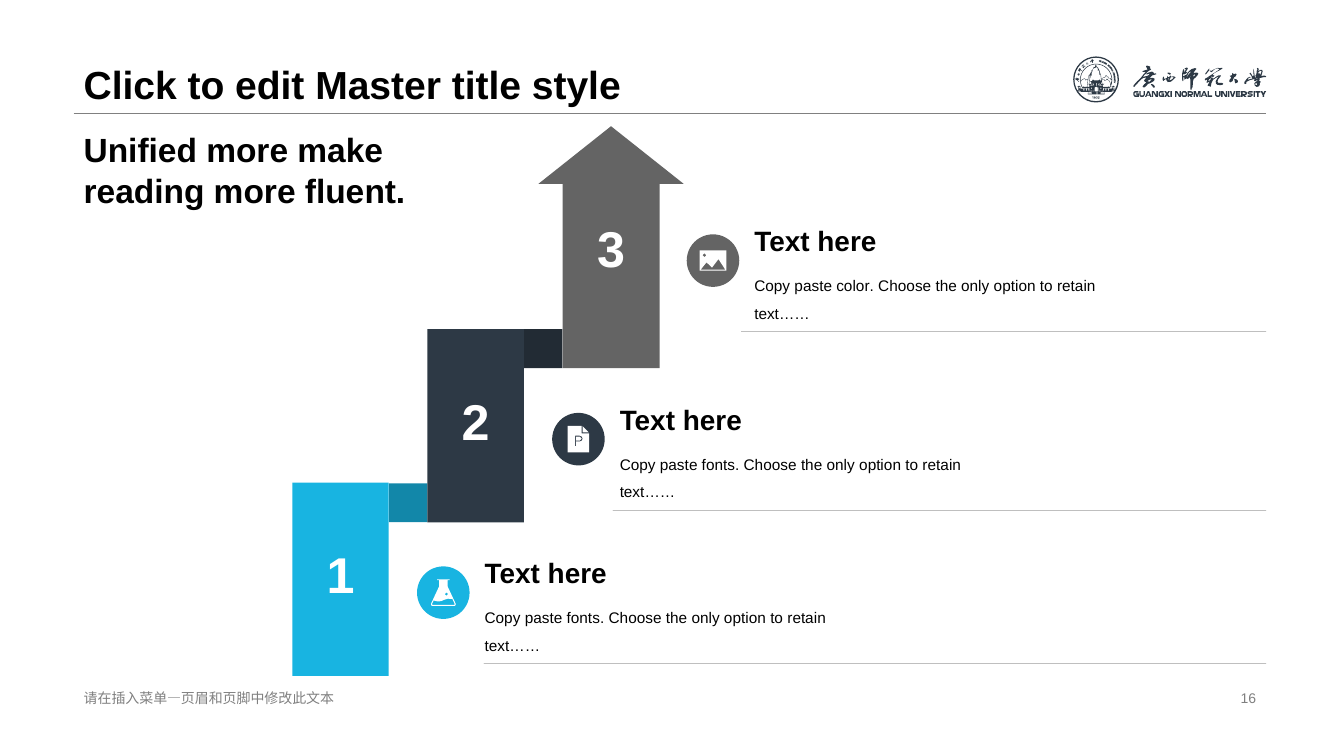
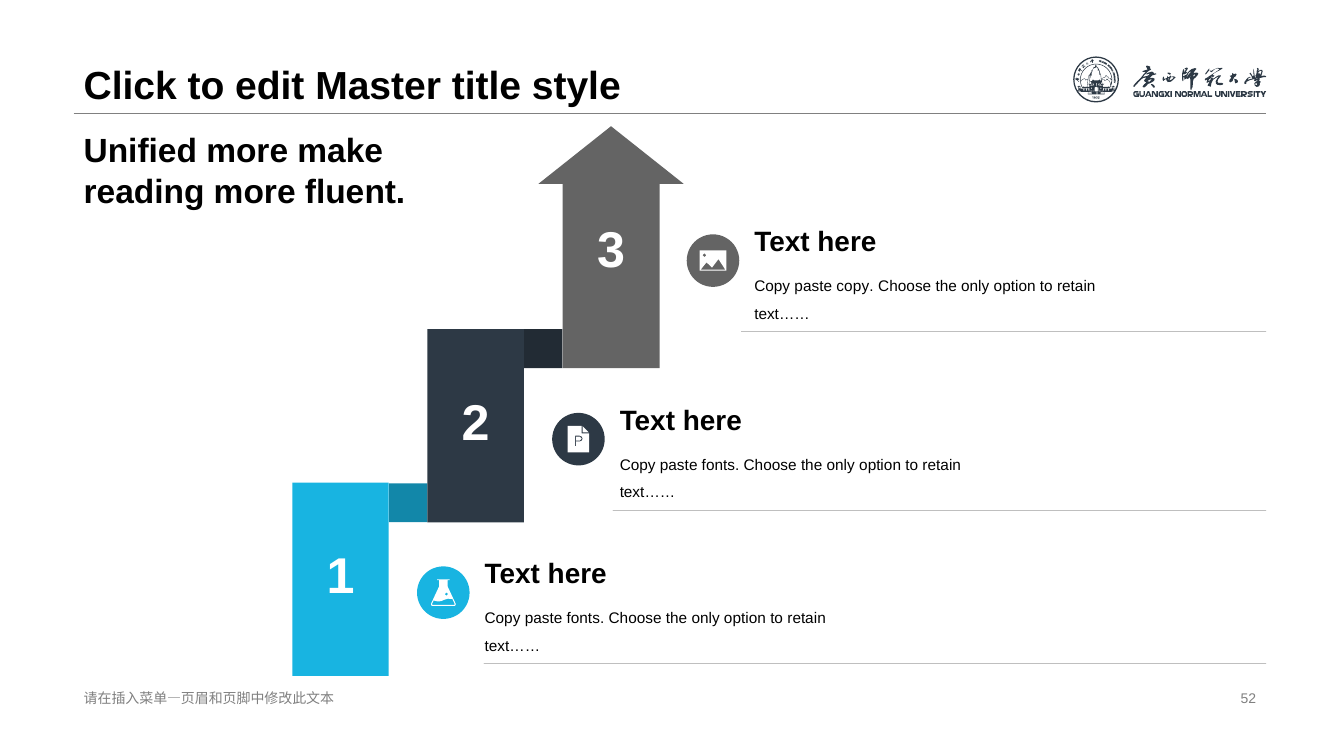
paste color: color -> copy (855, 287)
16: 16 -> 52 (1248, 698)
